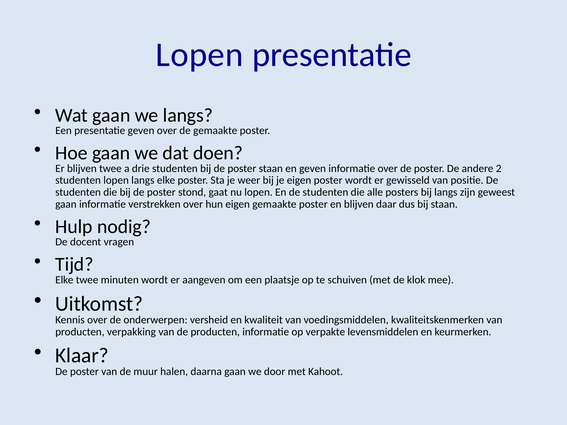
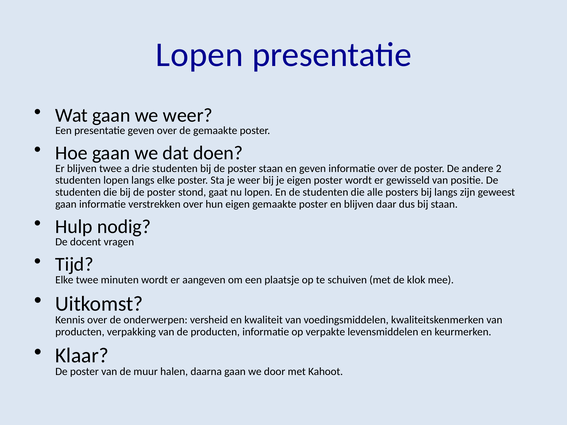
we langs: langs -> weer (188, 115)
